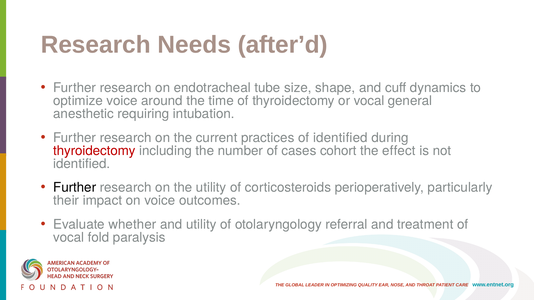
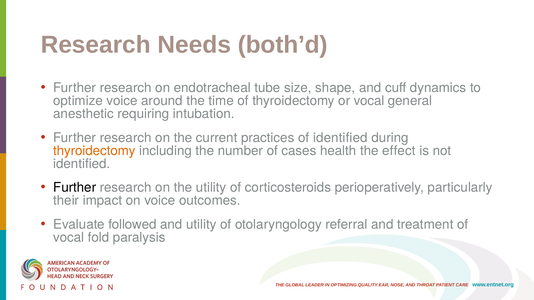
after’d: after’d -> both’d (283, 45)
thyroidectomy colour: red -> orange (94, 151)
cohort: cohort -> health (338, 151)
whether: whether -> followed (132, 225)
